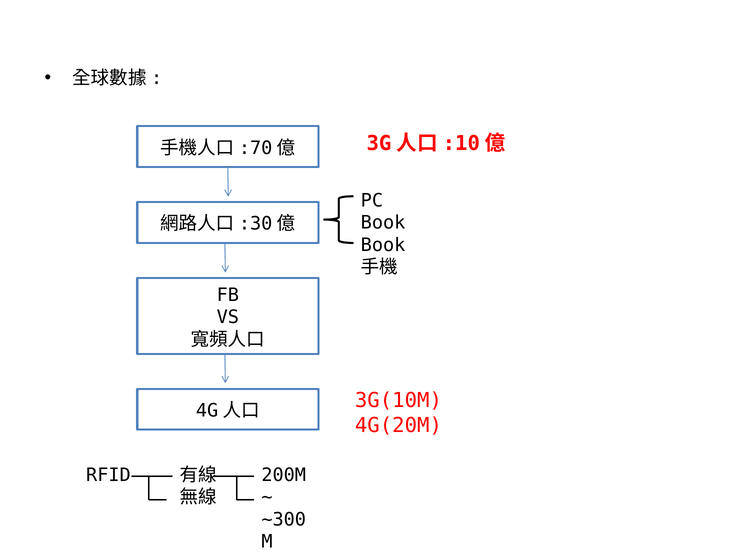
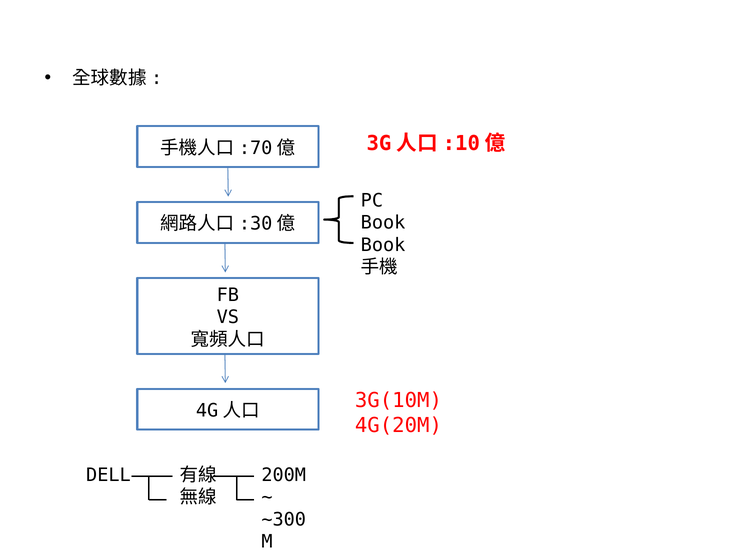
RFID: RFID -> DELL (108, 475)
